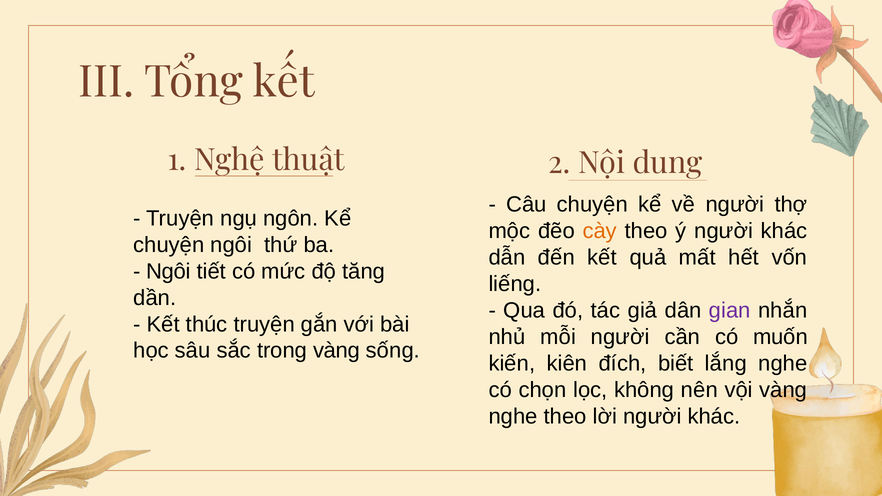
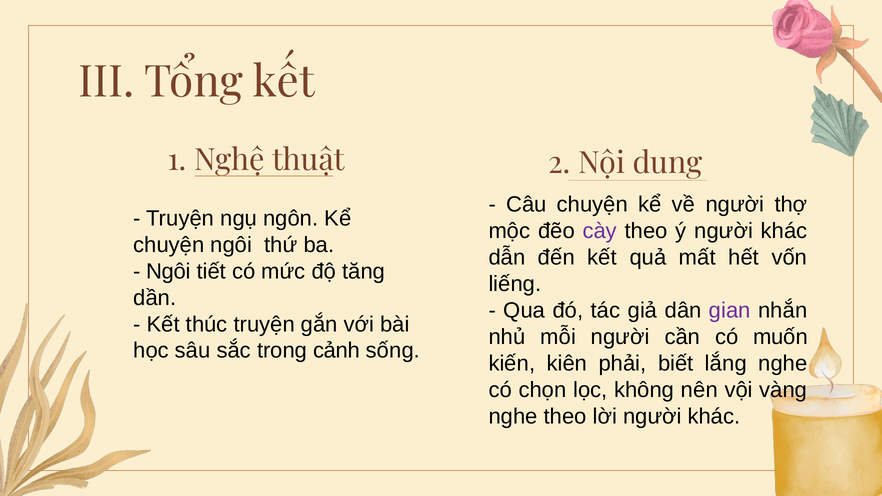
cày colour: orange -> purple (600, 231)
trong vàng: vàng -> cảnh (337, 351)
đích: đích -> phải (623, 363)
